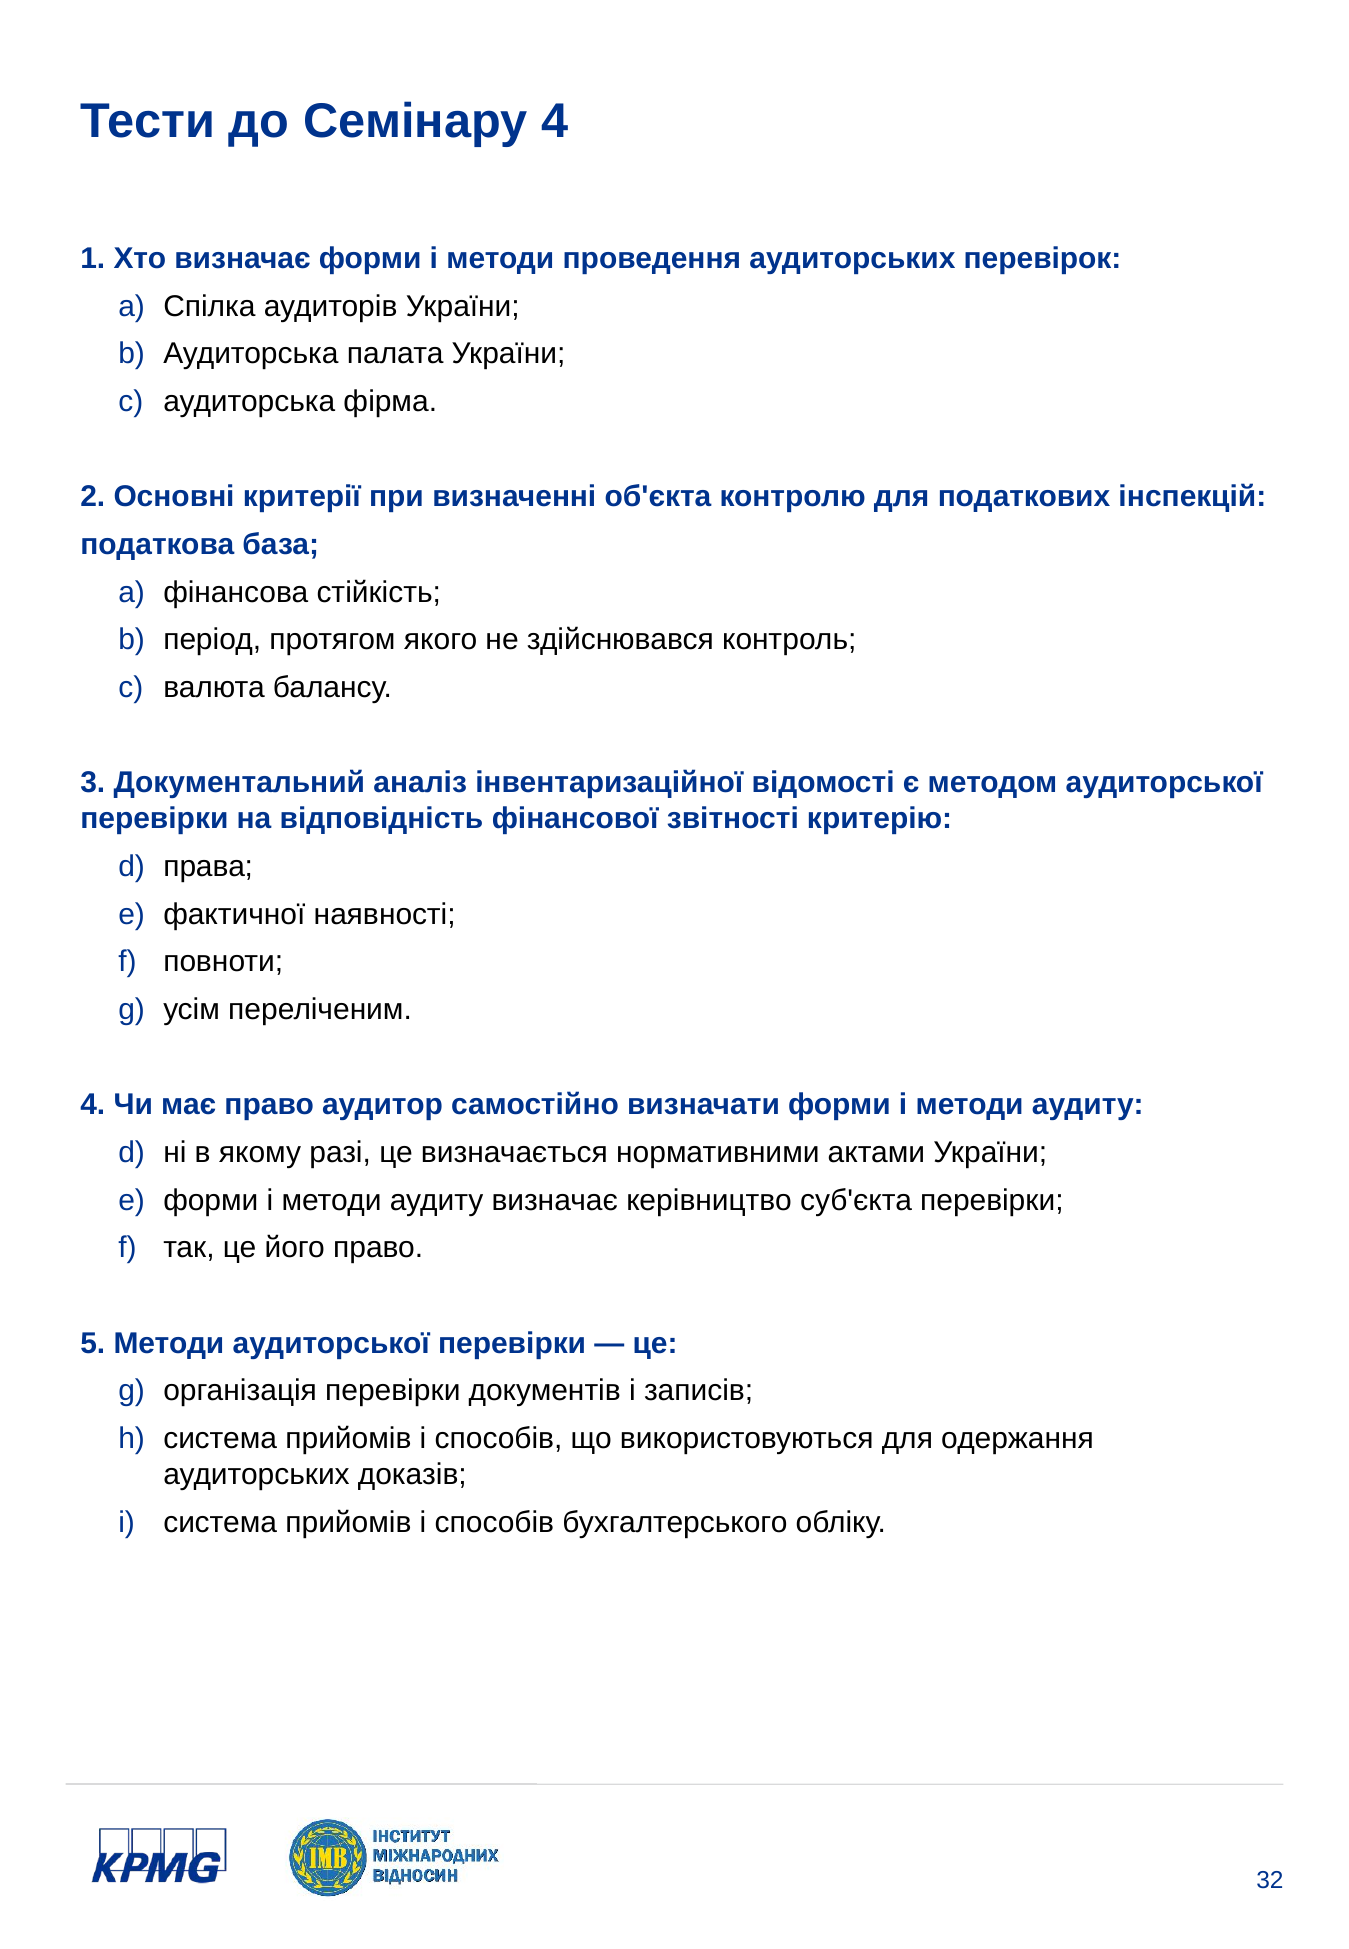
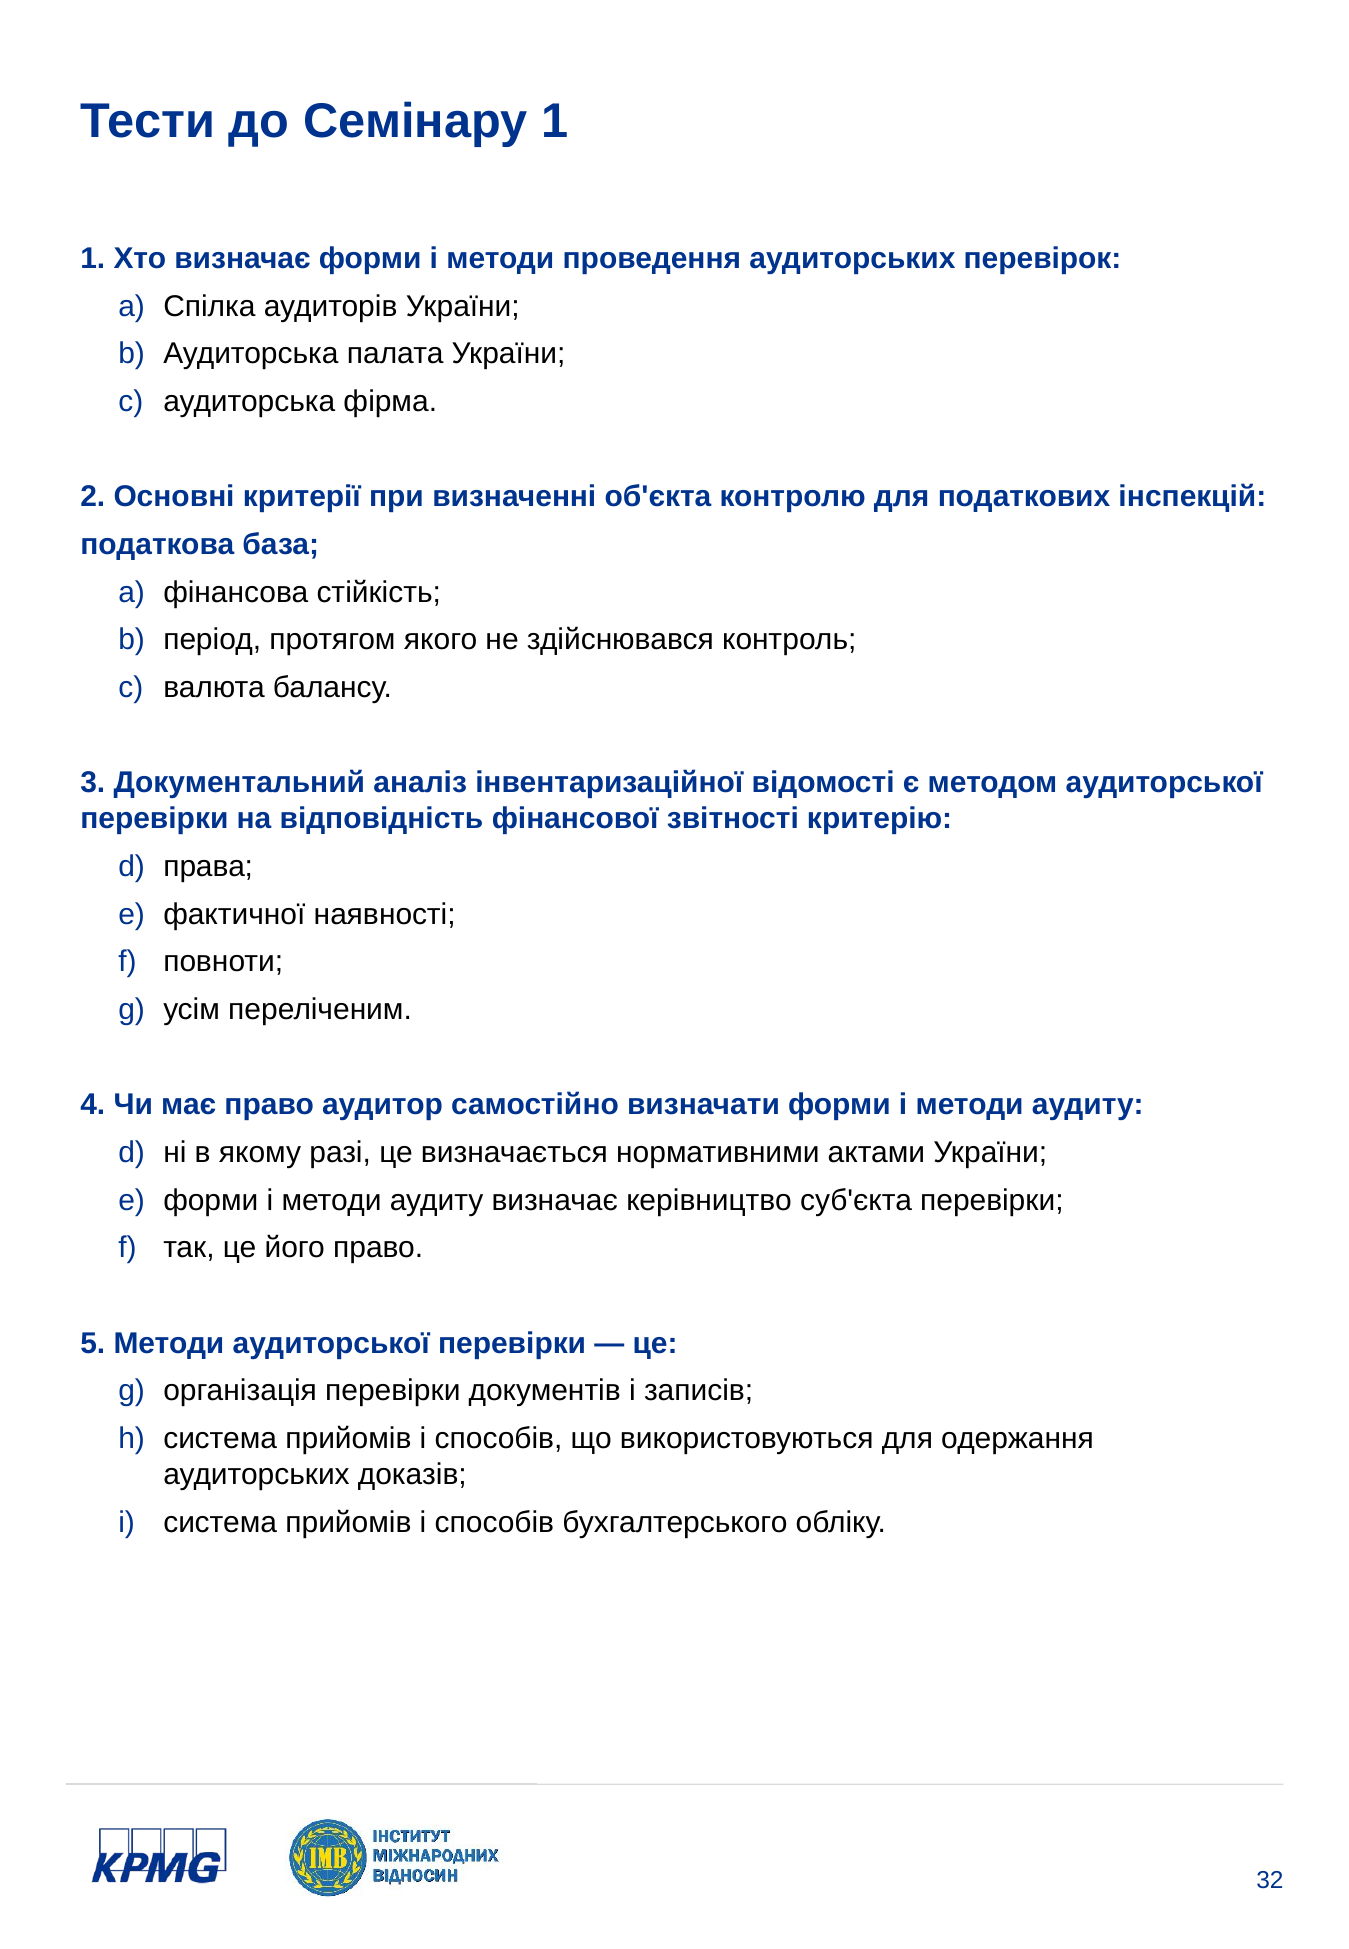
Семінару 4: 4 -> 1 (555, 122)
